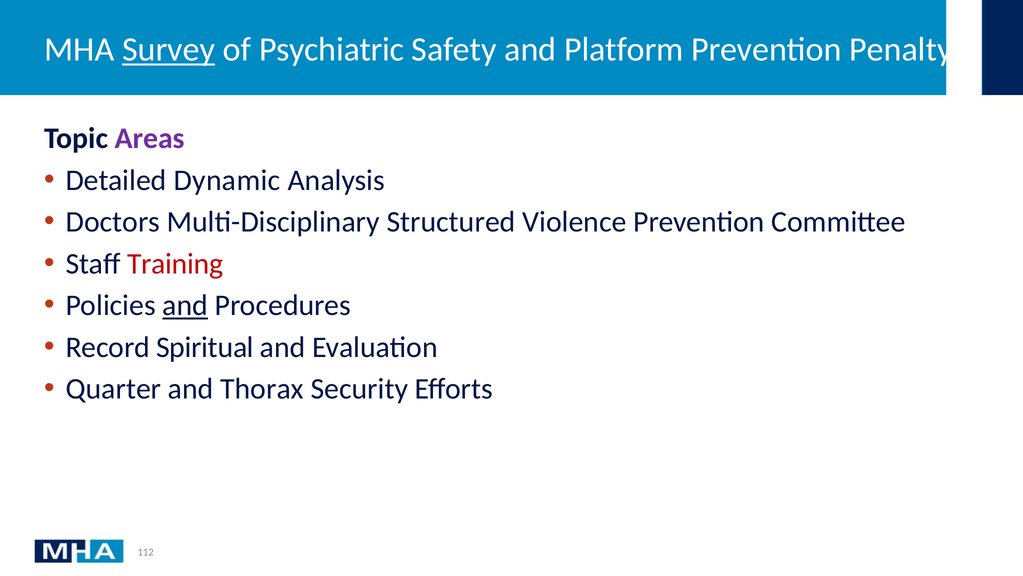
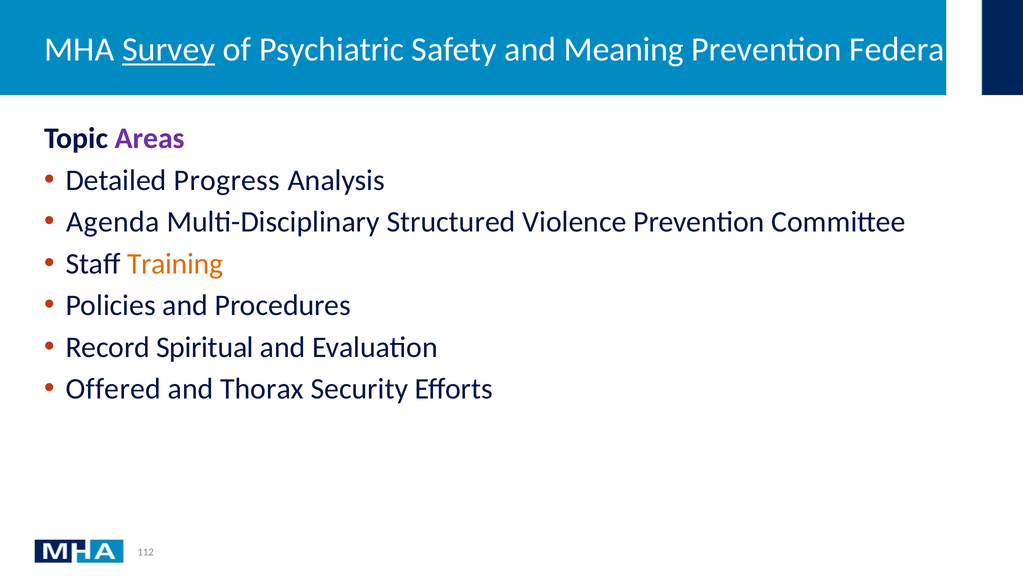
Platform: Platform -> Meaning (624, 50)
Penalty: Penalty -> Federal (901, 50)
Dynamic: Dynamic -> Progress (227, 180)
Doctors: Doctors -> Agenda (113, 222)
Training colour: red -> orange (175, 264)
and underline: present -> none (185, 305)
Quarter: Quarter -> Offered (113, 389)
